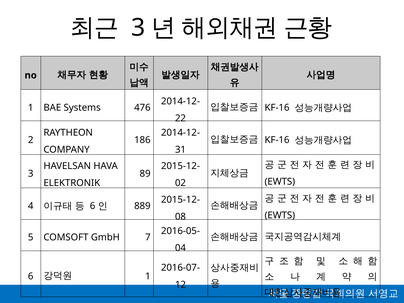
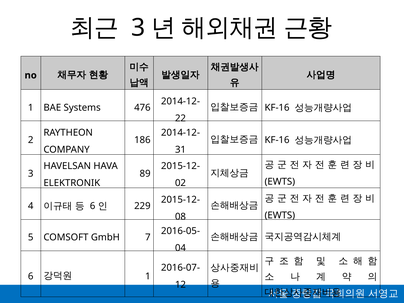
889: 889 -> 229 (142, 206)
